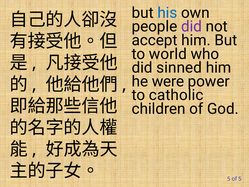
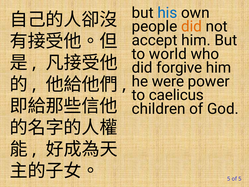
did colour: purple -> orange (191, 27)
sinned: sinned -> forgive (179, 68)
catholic: catholic -> caelicus (176, 95)
